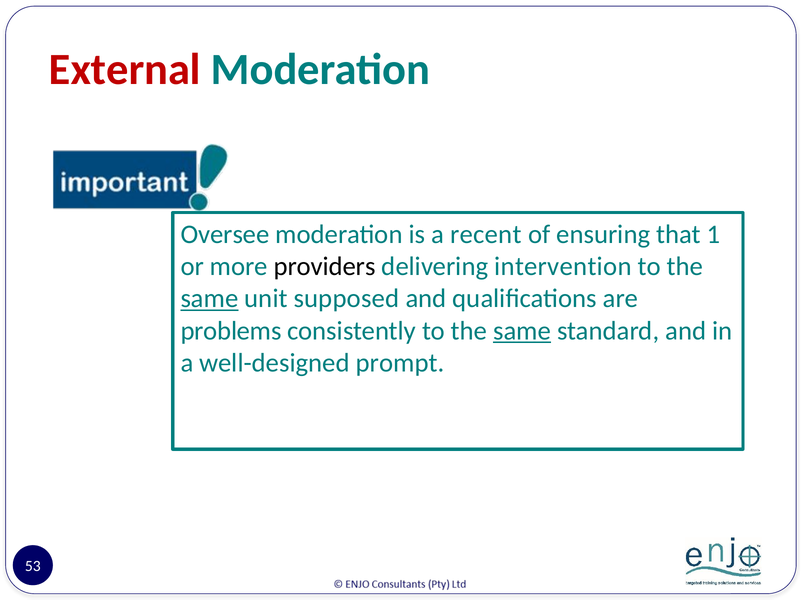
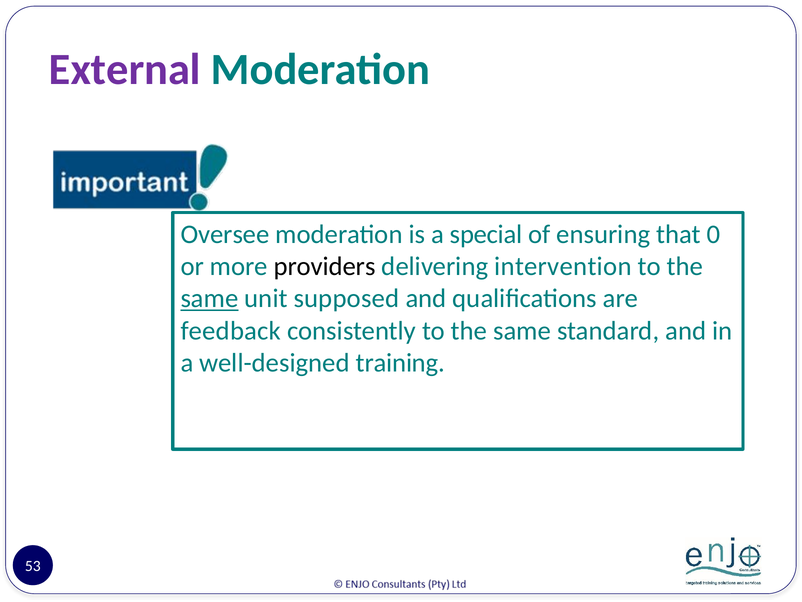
External colour: red -> purple (125, 69)
recent: recent -> special (486, 234)
1: 1 -> 0 (713, 234)
problems: problems -> feedback (231, 330)
same underline: present -> none (522, 330)
prompt: prompt -> training (400, 363)
